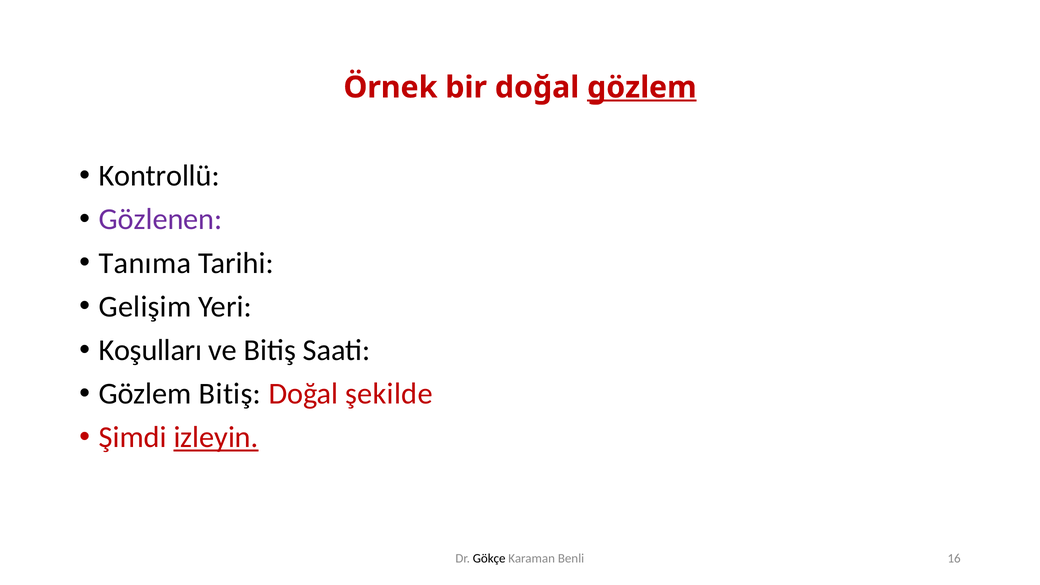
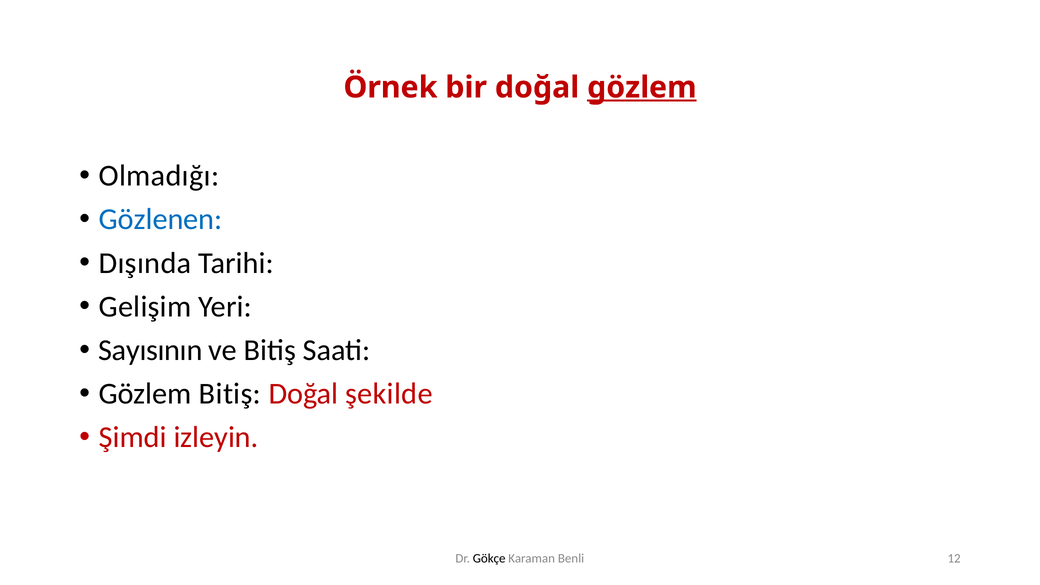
Kontrollü: Kontrollü -> Olmadığı (159, 176)
Gözlenen colour: purple -> blue (161, 219)
Tanıma: Tanıma -> Dışında (145, 263)
Koşulları: Koşulları -> Sayısının (150, 350)
izleyin underline: present -> none (216, 437)
16: 16 -> 12 (954, 559)
